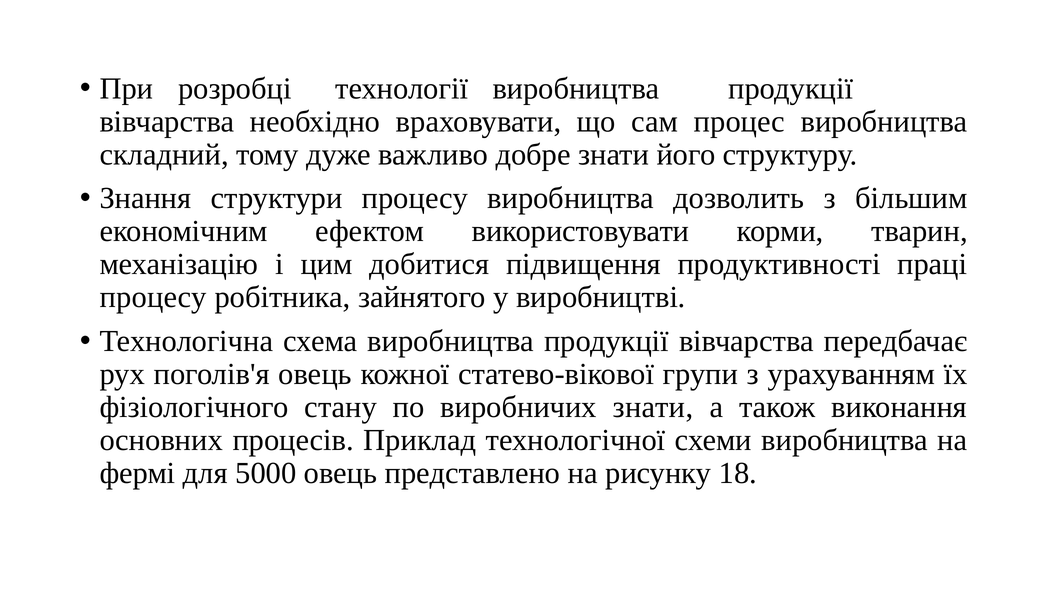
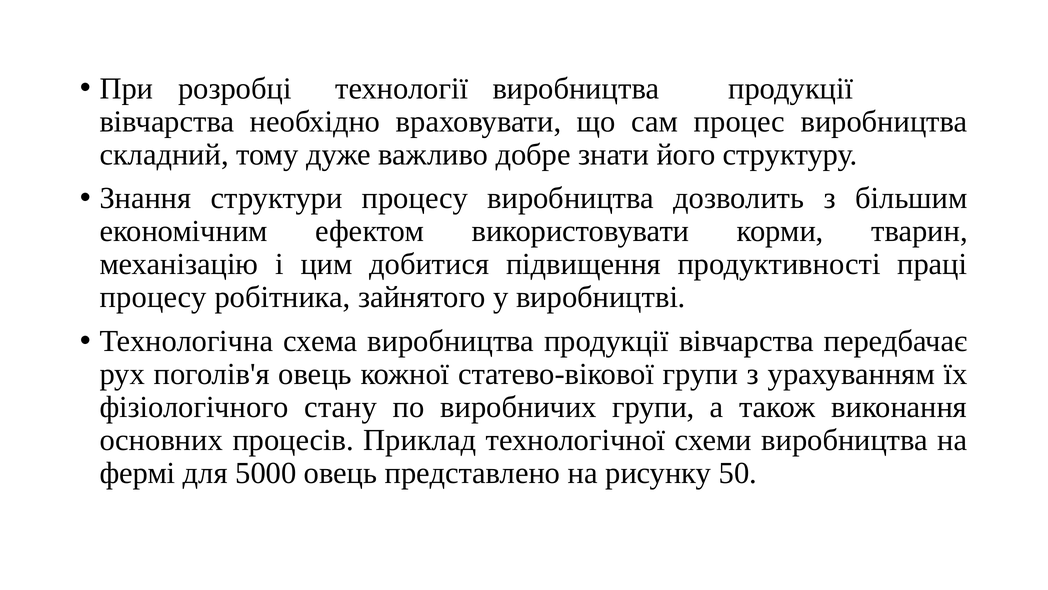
виробничих знати: знати -> групи (653, 407)
18: 18 -> 50 (738, 473)
